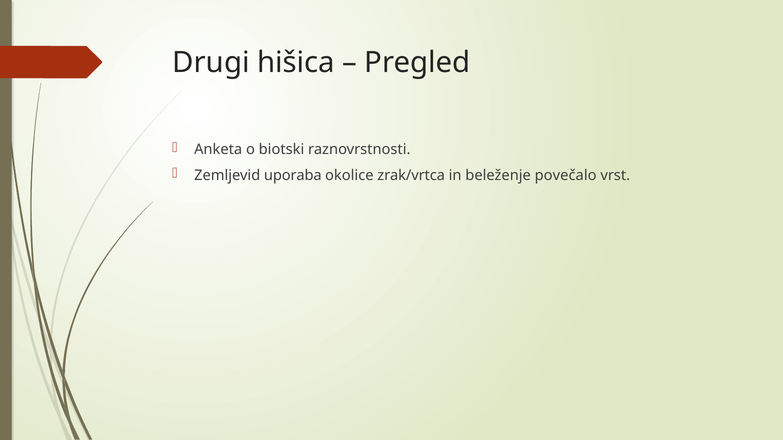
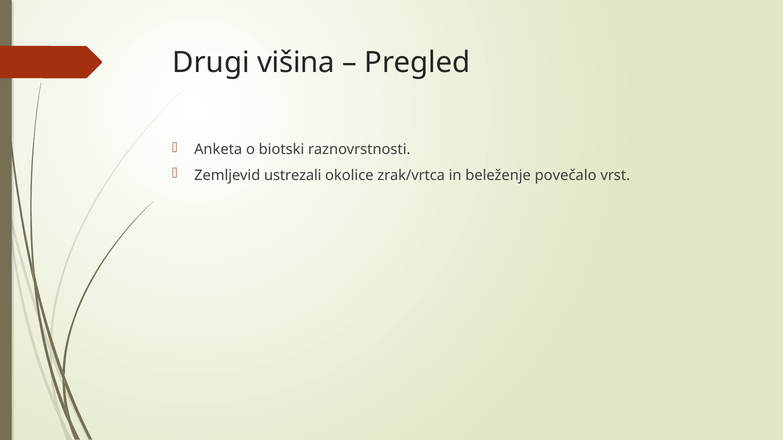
hišica: hišica -> višina (296, 63)
uporaba: uporaba -> ustrezali (293, 176)
